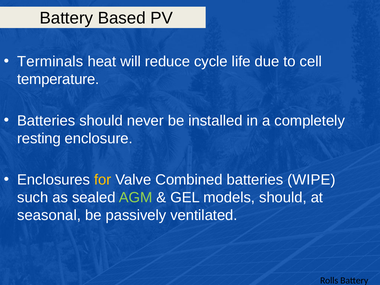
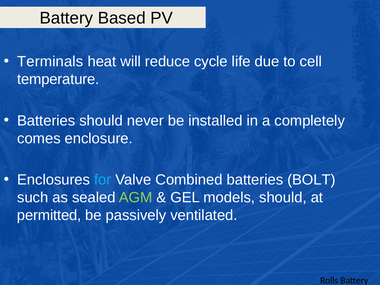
resting: resting -> comes (39, 138)
for colour: yellow -> light blue (103, 180)
WIPE: WIPE -> BOLT (311, 180)
seasonal: seasonal -> permitted (49, 215)
